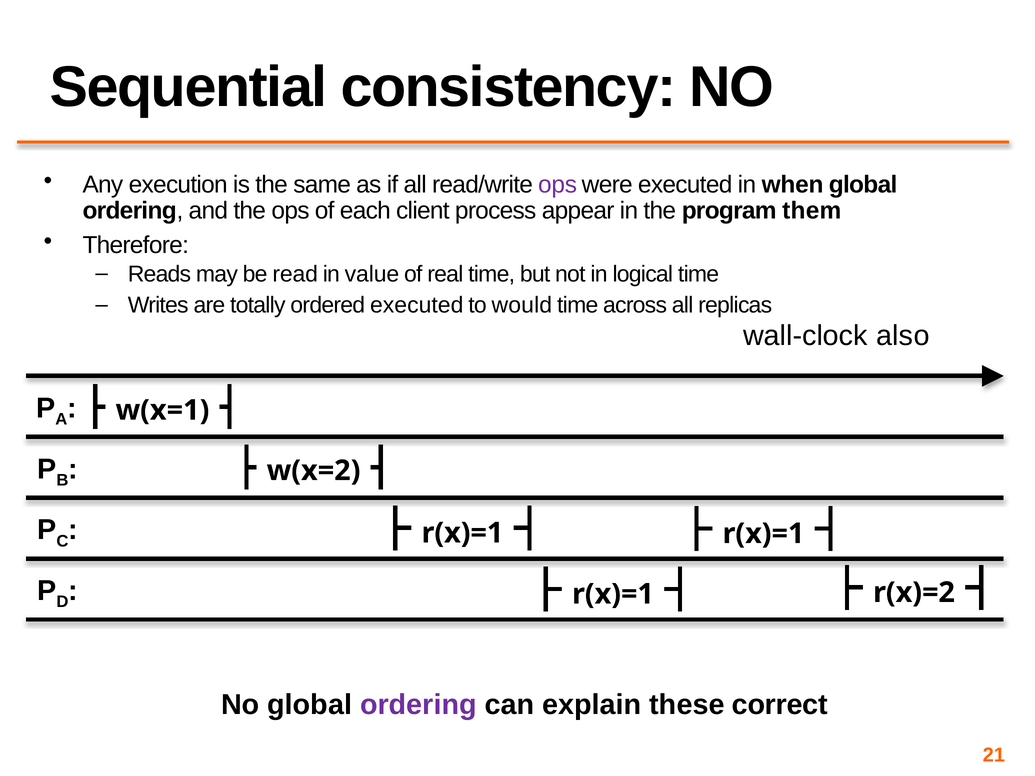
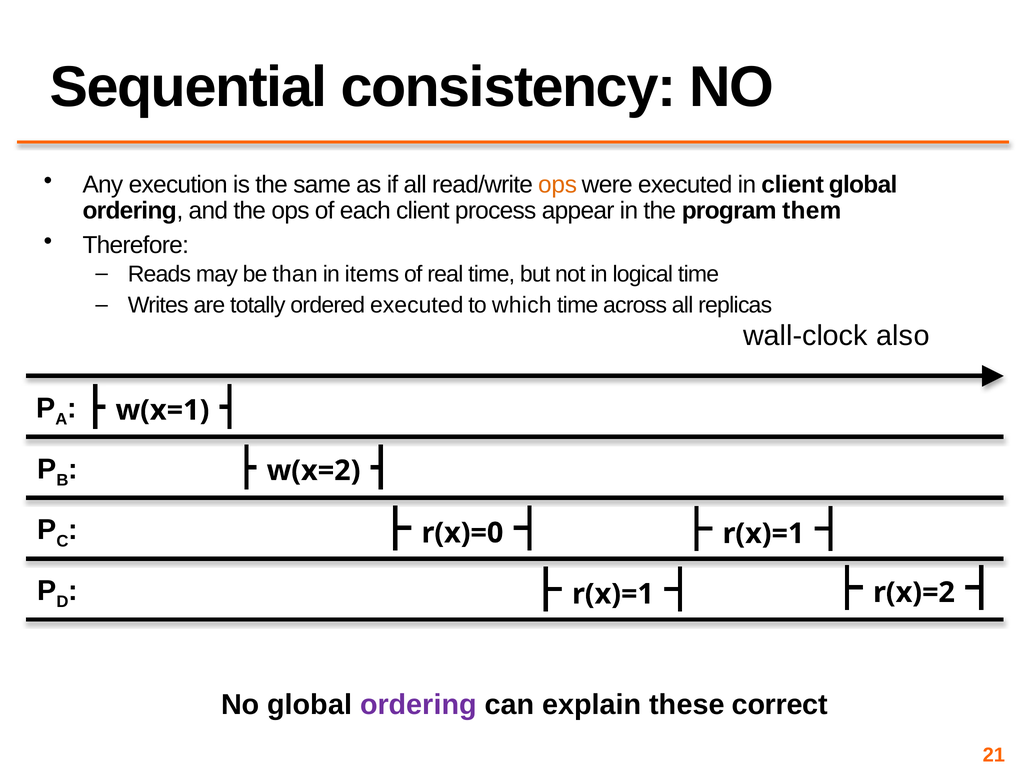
ops colour: purple -> orange (558, 185)
in when: when -> client (793, 185)
read: read -> than (295, 274)
value: value -> items (372, 274)
would: would -> which (522, 305)
r(x)=1: r(x)=1 -> r(x)=0 (462, 533)
